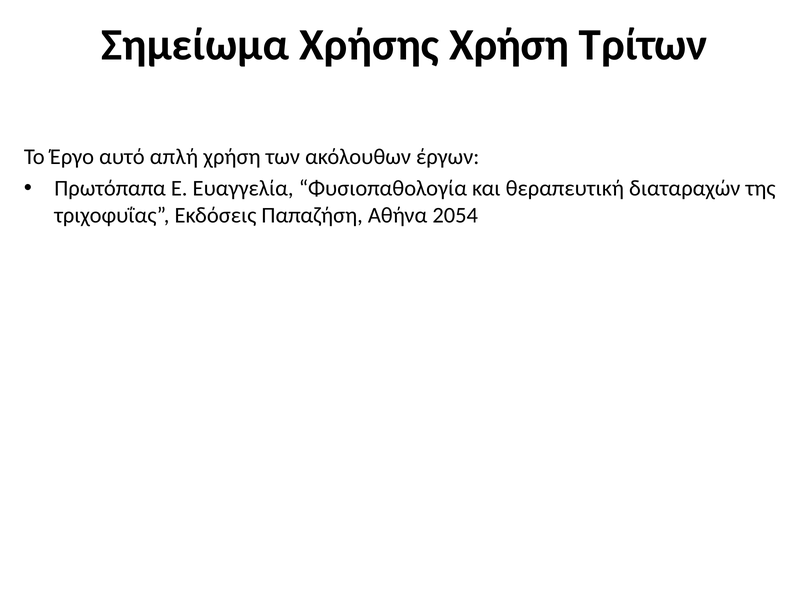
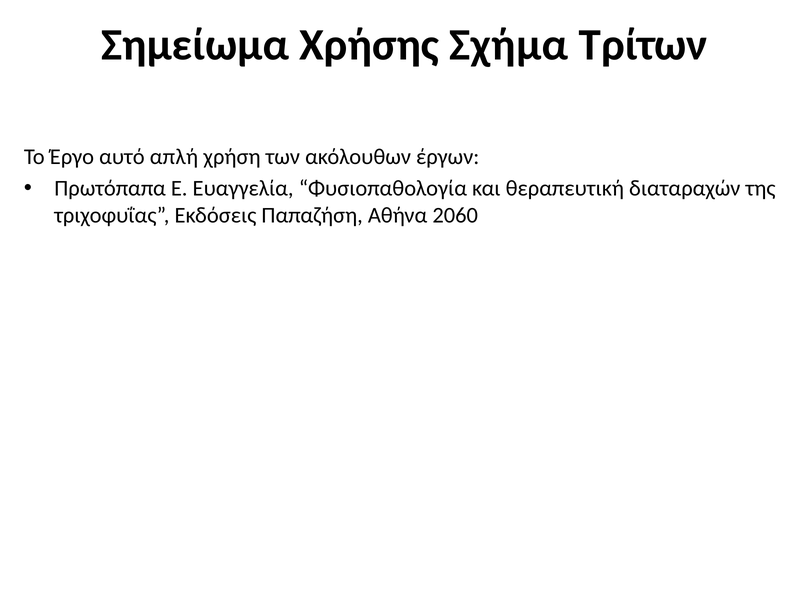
Χρήσης Χρήση: Χρήση -> Σχήμα (509, 45)
2054: 2054 -> 2060 (455, 215)
